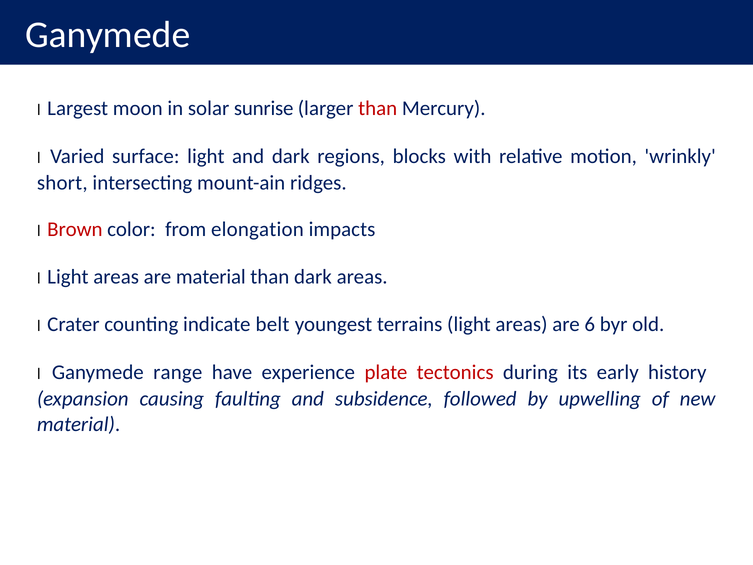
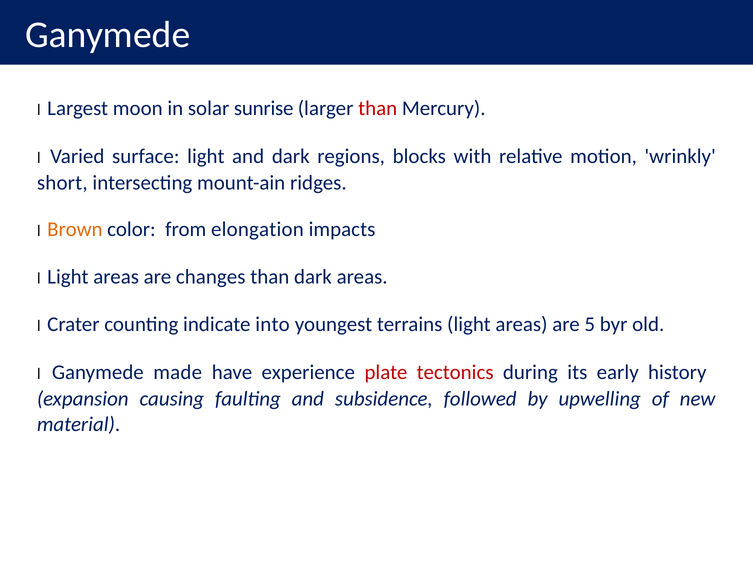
Brown colour: red -> orange (75, 229)
are material: material -> changes (211, 277)
belt: belt -> into (273, 324)
6: 6 -> 5 (590, 324)
range: range -> made (178, 372)
